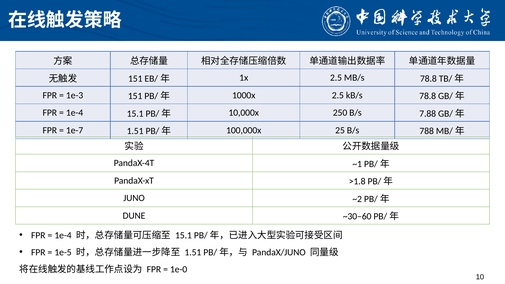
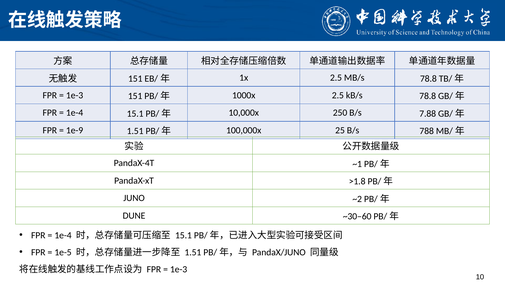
1e-7: 1e-7 -> 1e-9 (75, 130)
1e-0: 1e-0 -> 1e-3 (179, 269)
